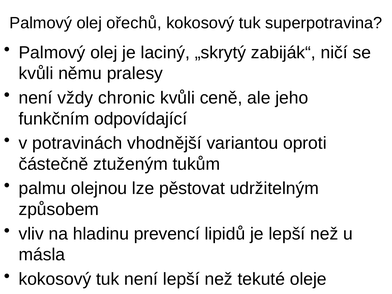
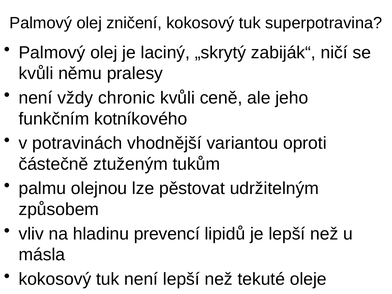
ořechů: ořechů -> zničení (134, 23)
odpovídající: odpovídající -> kotníkového (141, 119)
